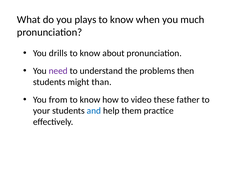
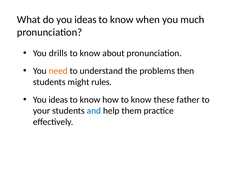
do you plays: plays -> ideas (85, 20)
need colour: purple -> orange (58, 71)
than: than -> rules (102, 82)
from: from -> ideas (58, 100)
how to video: video -> know (141, 100)
